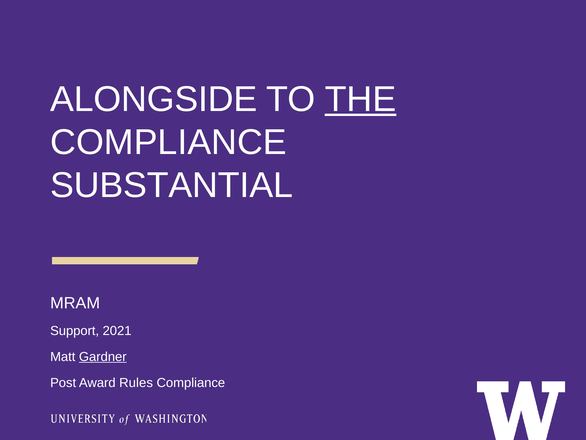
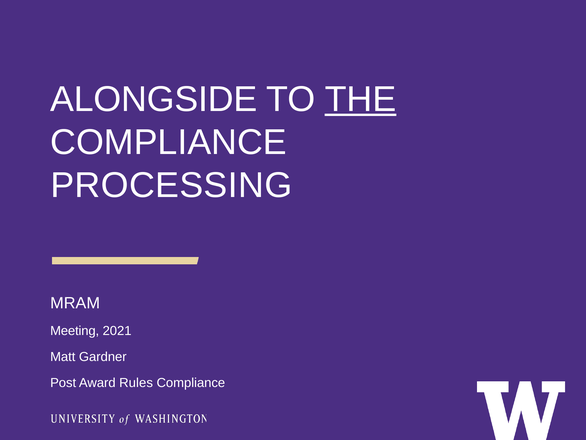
SUBSTANTIAL: SUBSTANTIAL -> PROCESSING (171, 185)
Support: Support -> Meeting (75, 330)
Gardner underline: present -> none (103, 356)
